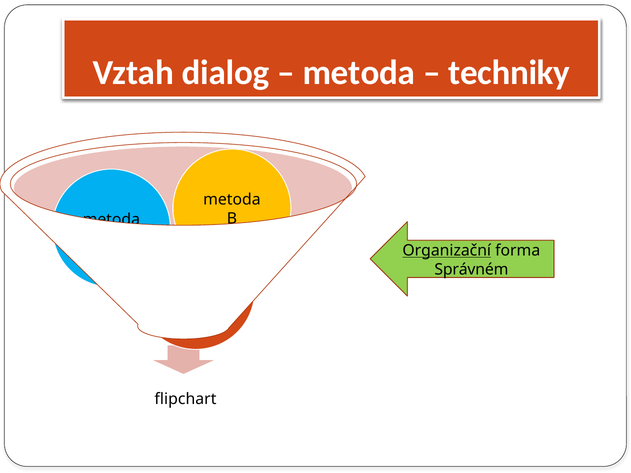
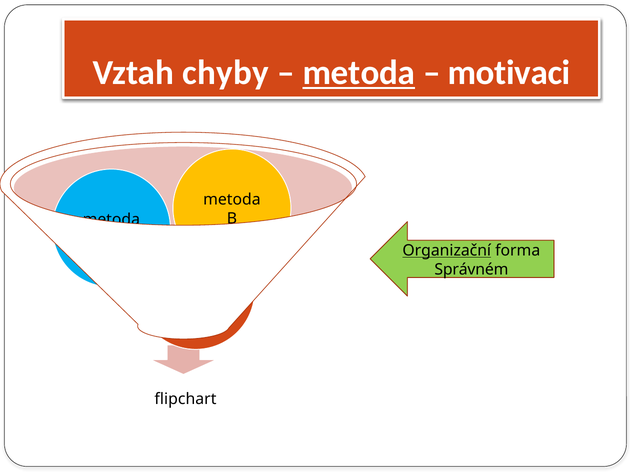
dialog: dialog -> chyby (225, 73)
metoda underline: none -> present (359, 73)
techniky: techniky -> motivaci (509, 73)
